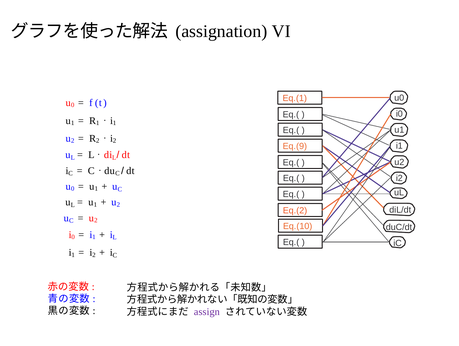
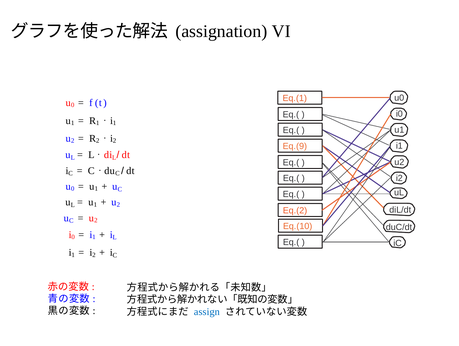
assign colour: purple -> blue (207, 312)
